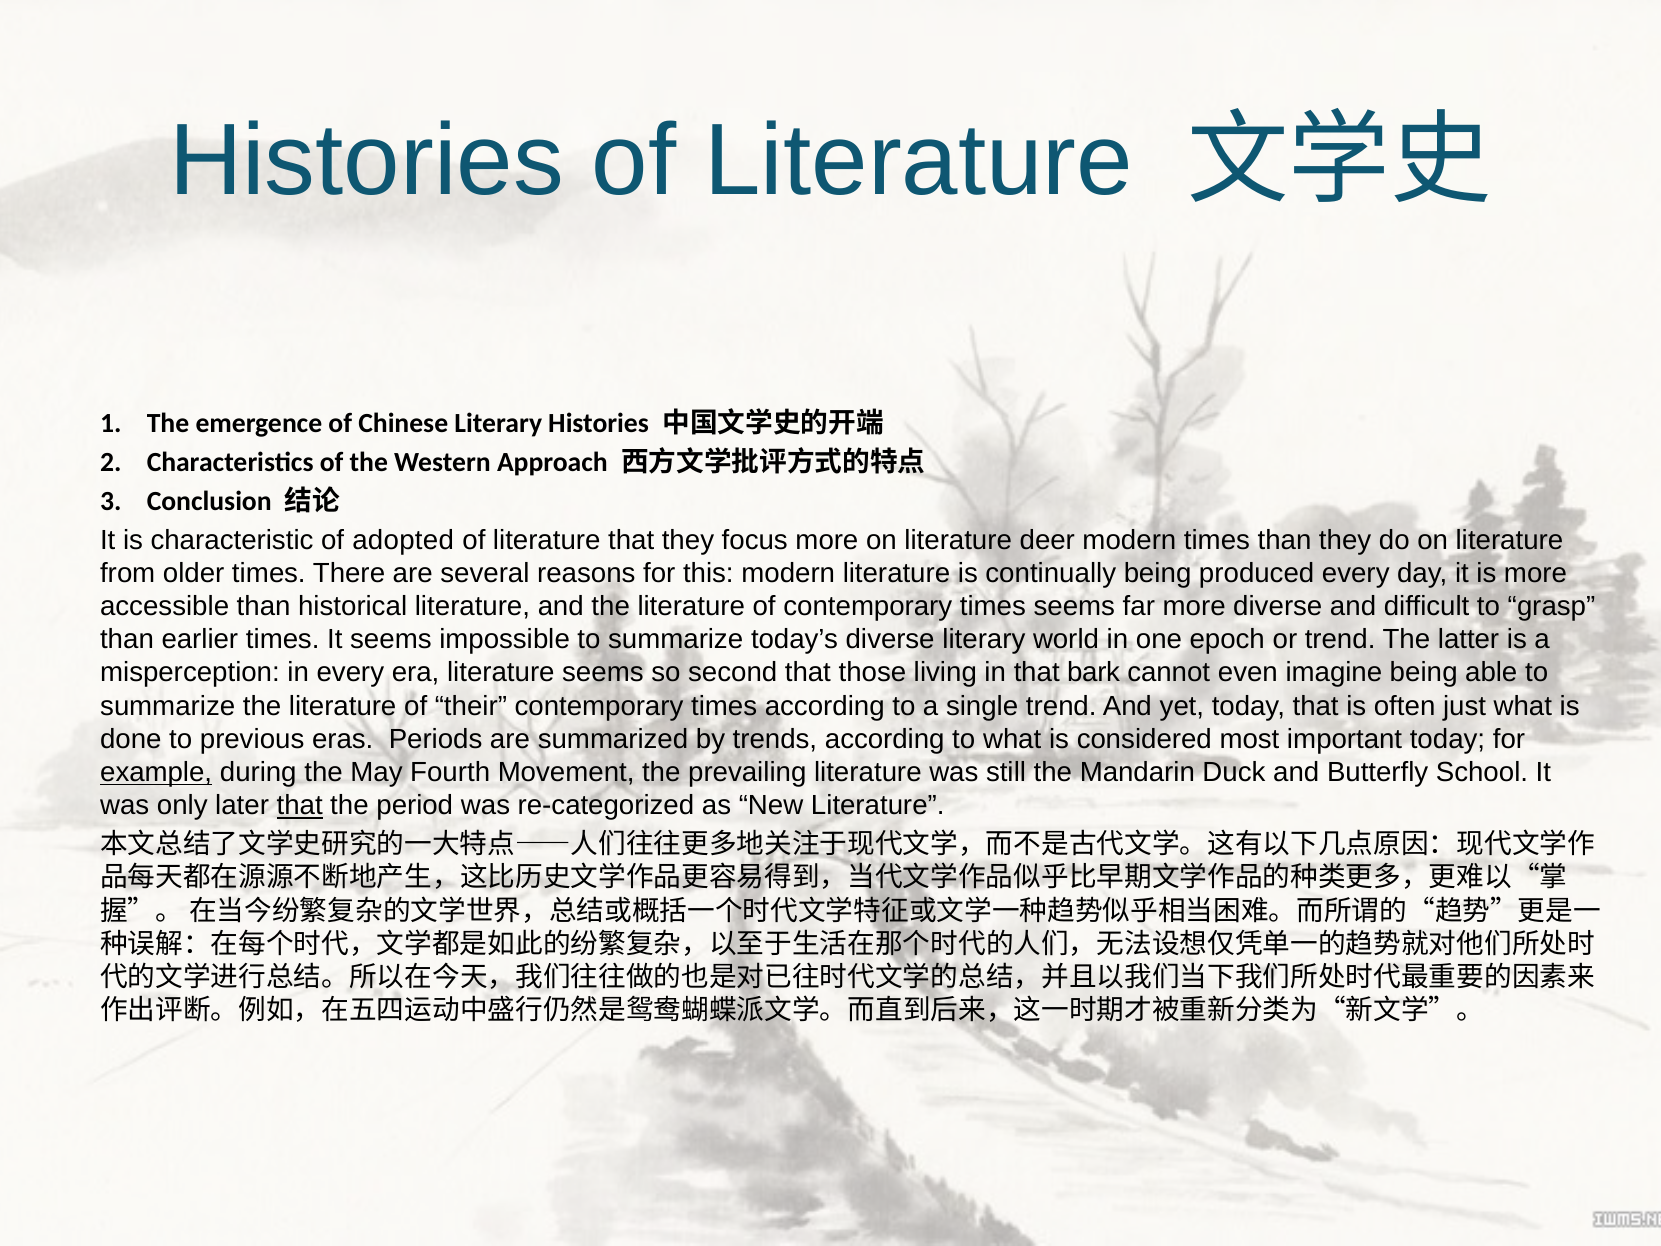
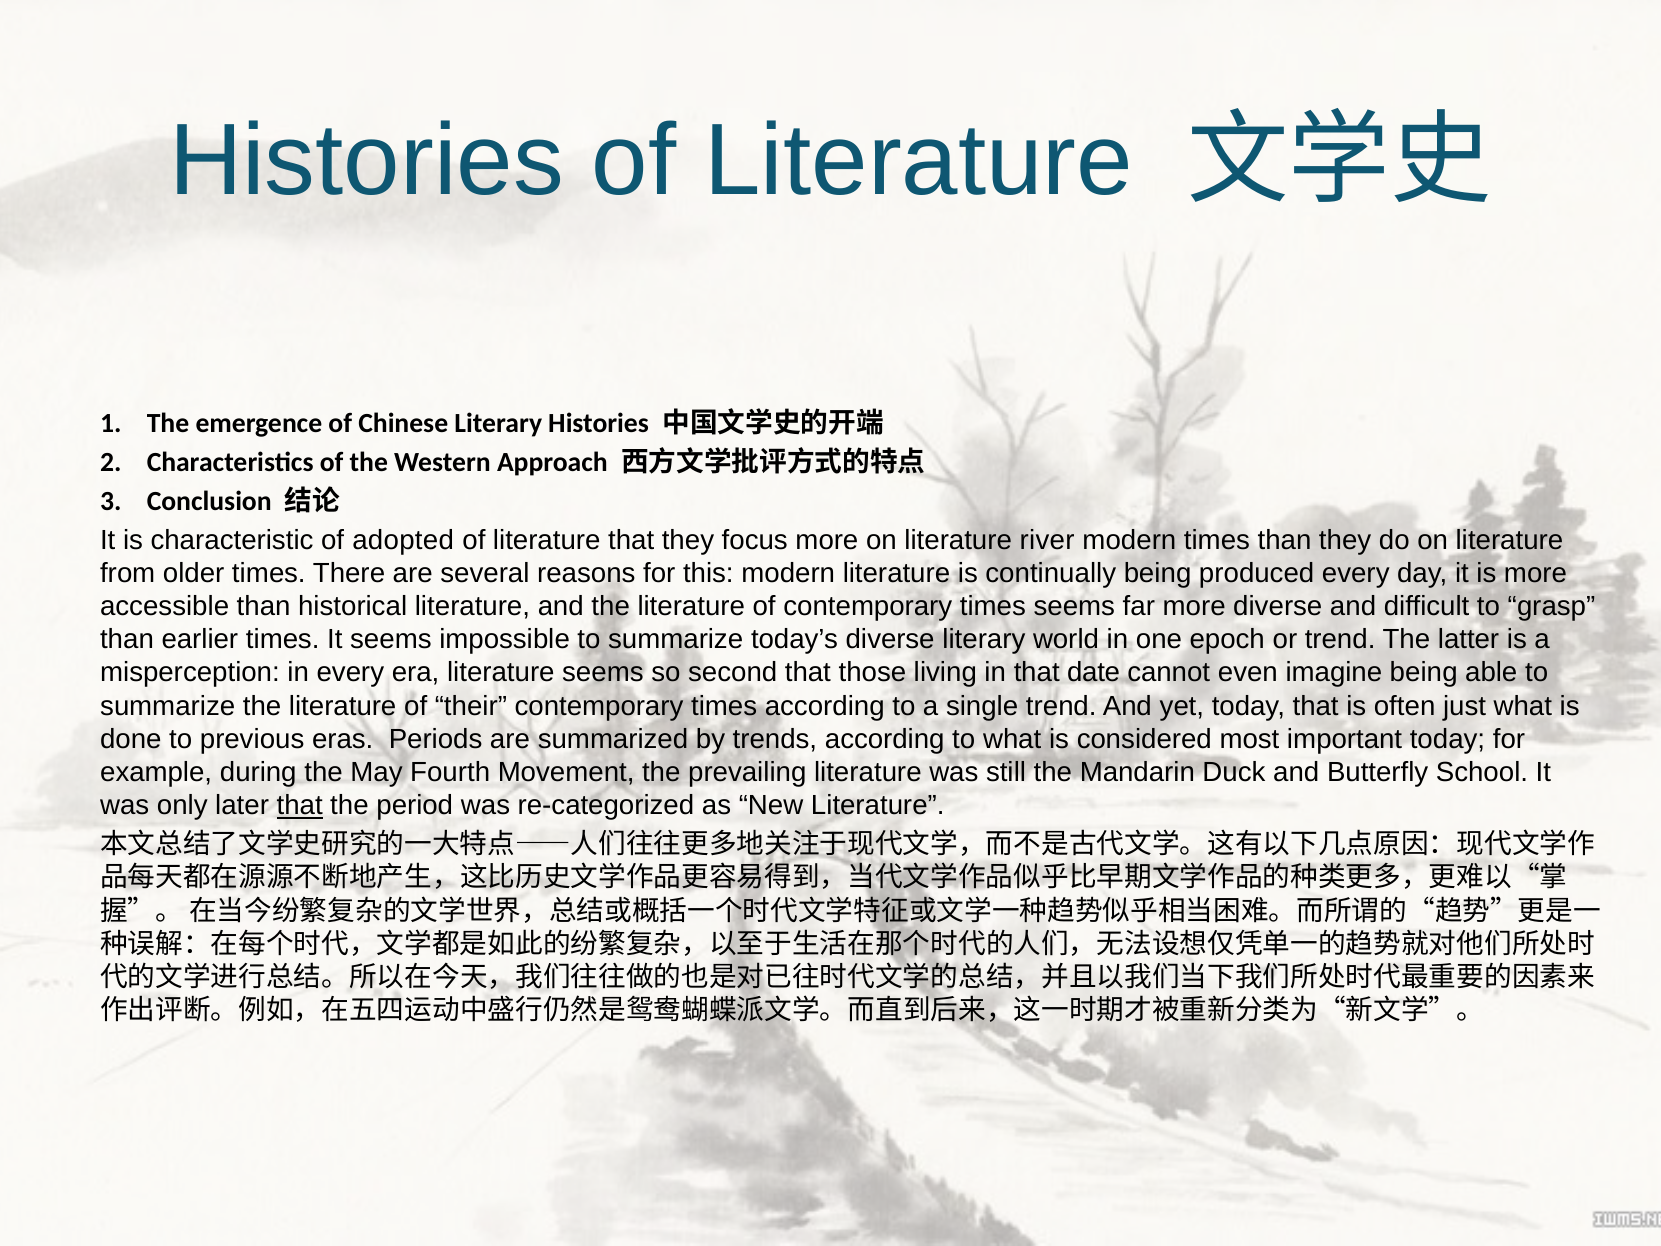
deer: deer -> river (1047, 540)
bark: bark -> date (1094, 673)
example underline: present -> none (156, 772)
